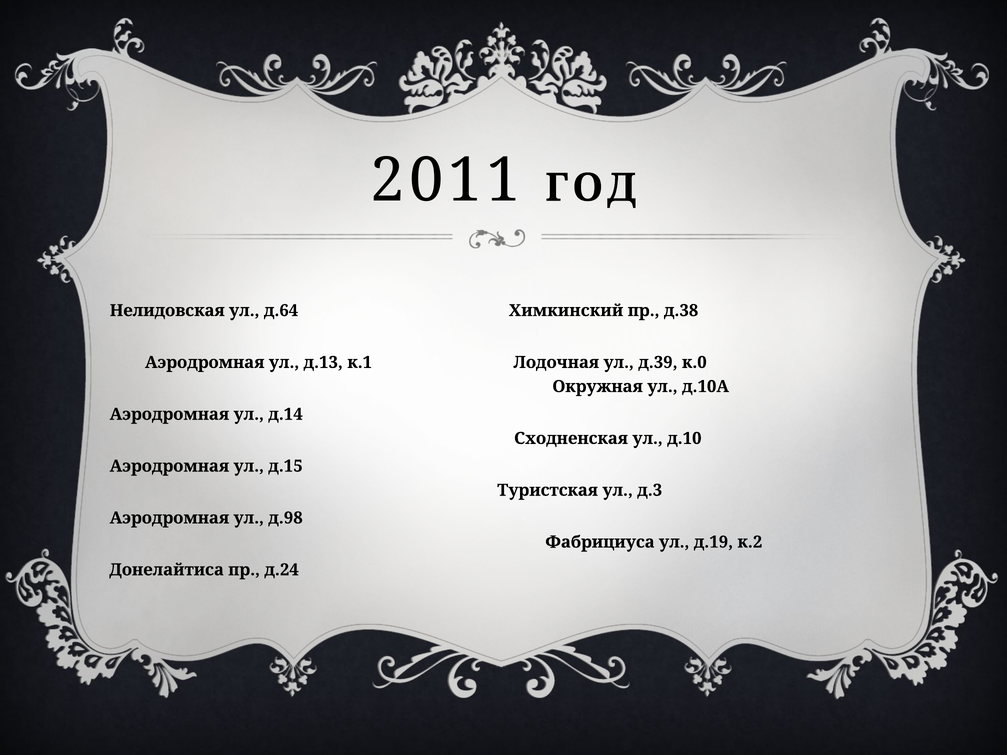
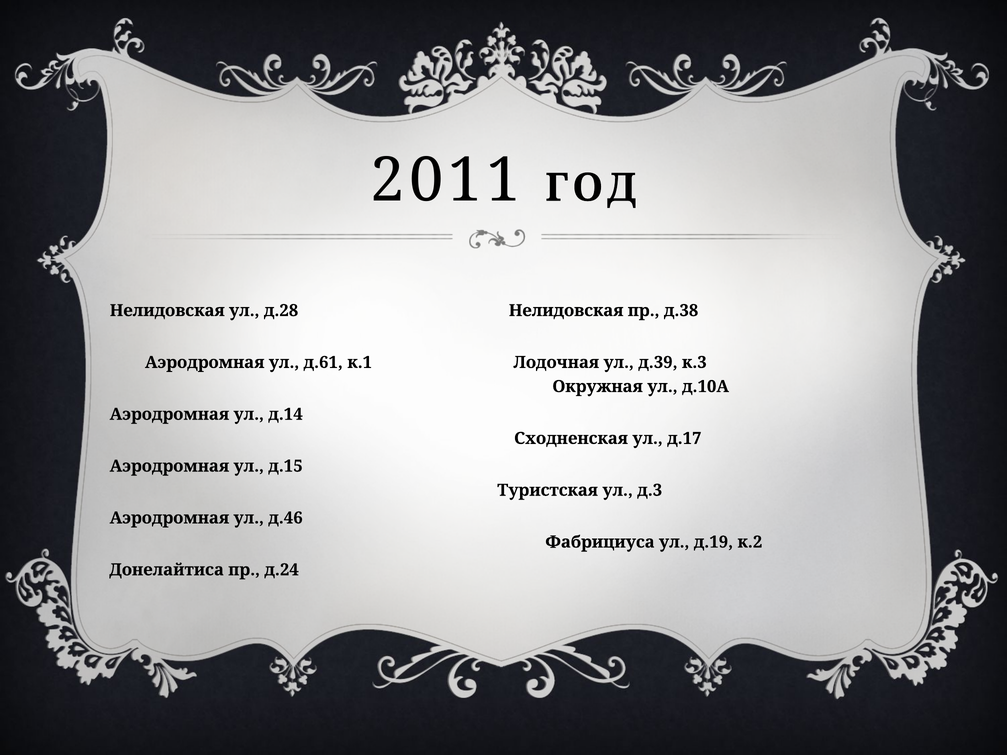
д.64: д.64 -> д.28 (281, 311)
Химкинский: Химкинский -> Нелидовская (566, 311)
д.13: д.13 -> д.61 (323, 363)
к.0: к.0 -> к.3 (694, 363)
д.10: д.10 -> д.17 (684, 439)
д.98: д.98 -> д.46 (286, 518)
